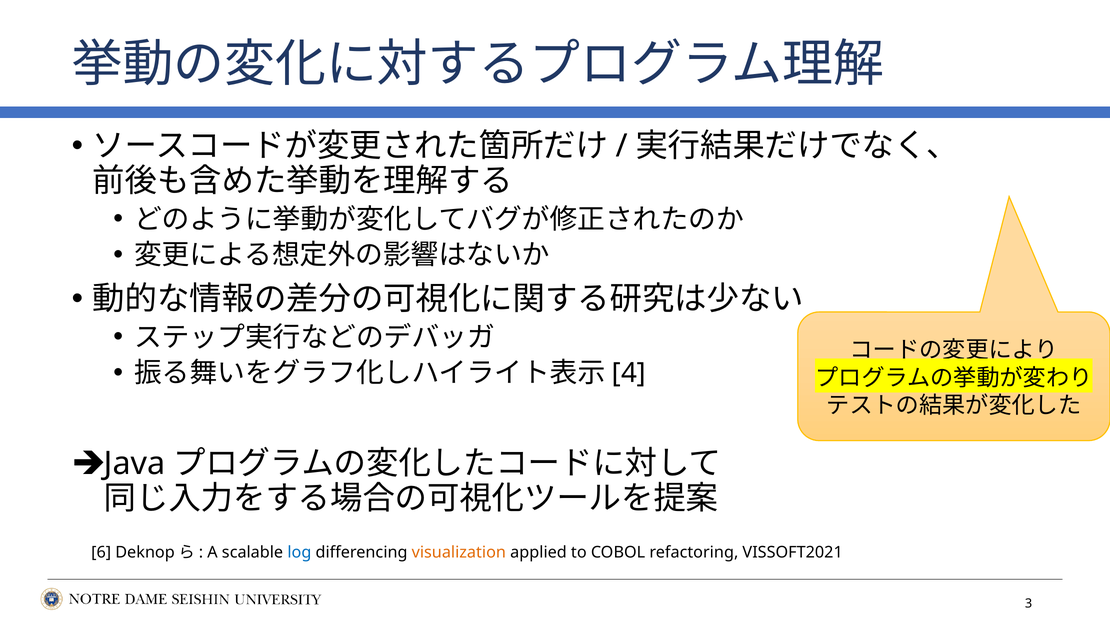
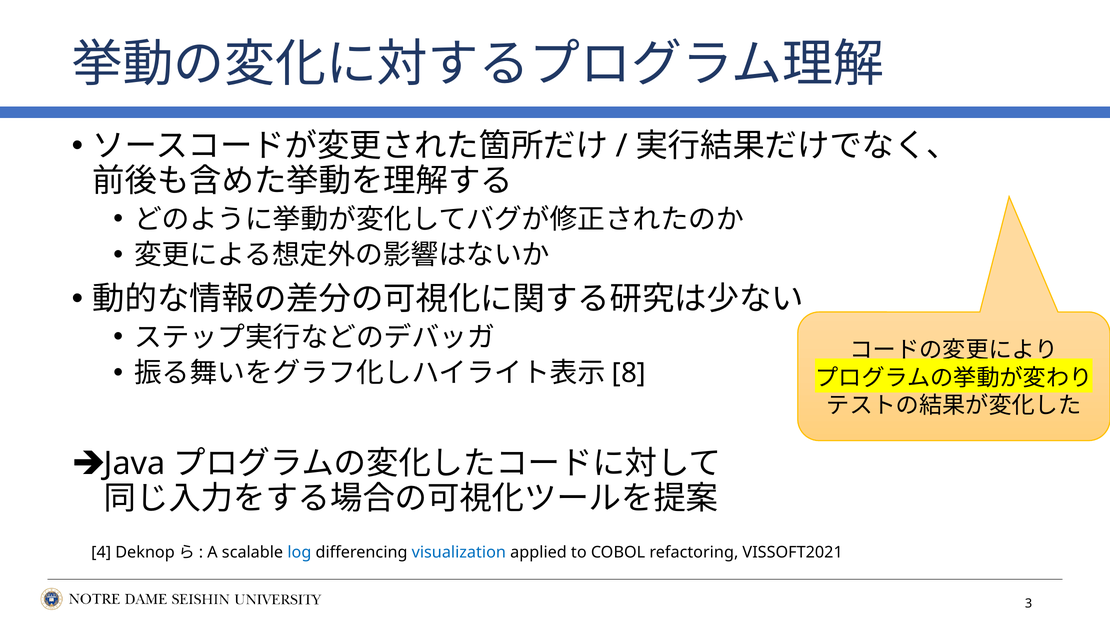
4: 4 -> 8 (629, 373)
6: 6 -> 4 (101, 553)
visualization colour: orange -> blue (459, 553)
